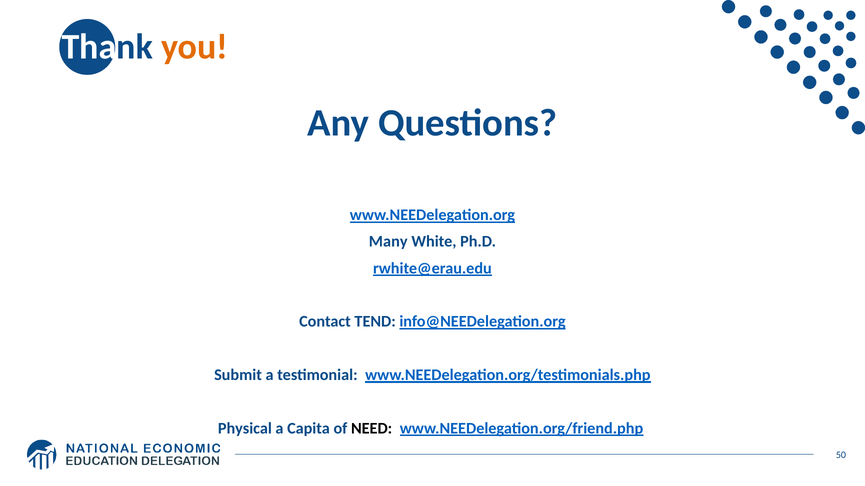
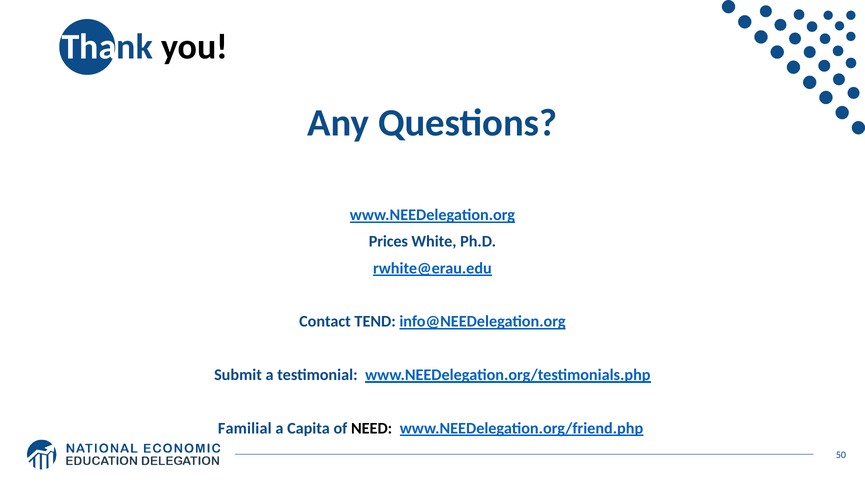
you colour: orange -> black (195, 47)
Many: Many -> Prices (388, 242)
Physical: Physical -> Familial (245, 429)
